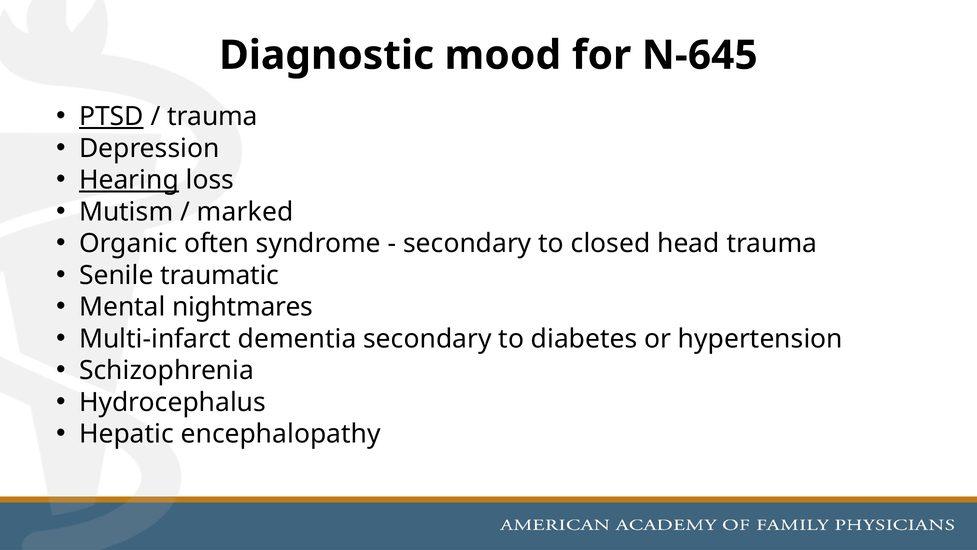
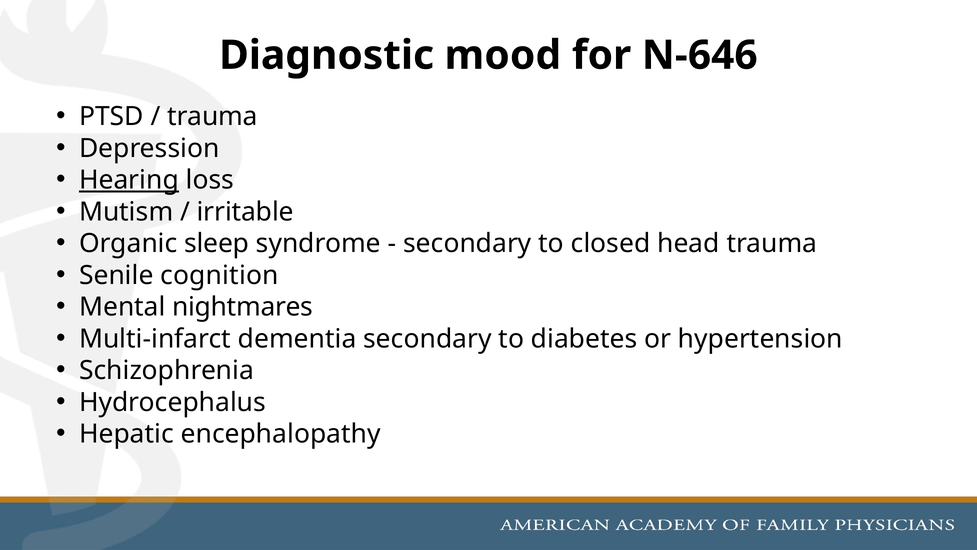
N-645: N-645 -> N-646 (700, 55)
PTSD underline: present -> none (111, 117)
marked: marked -> irritable (245, 212)
often: often -> sleep (217, 243)
traumatic: traumatic -> cognition (220, 275)
